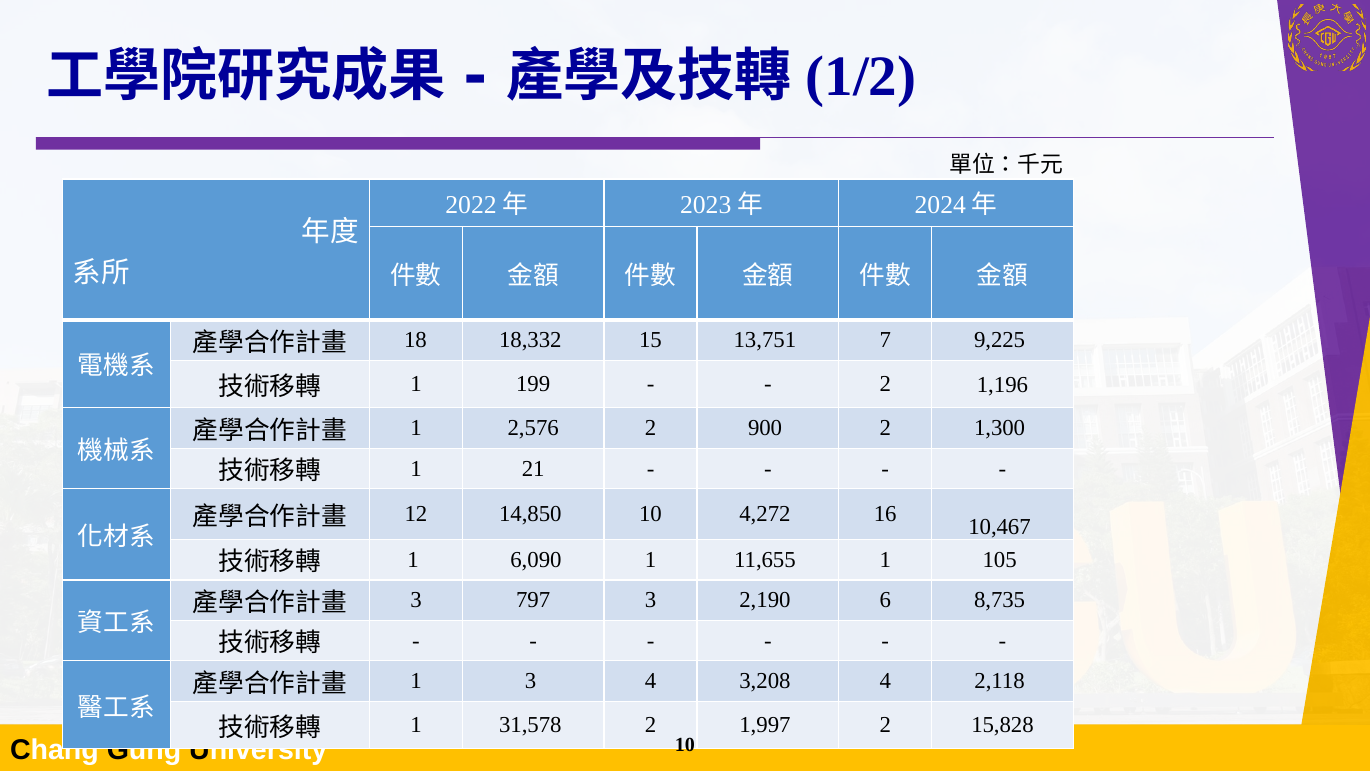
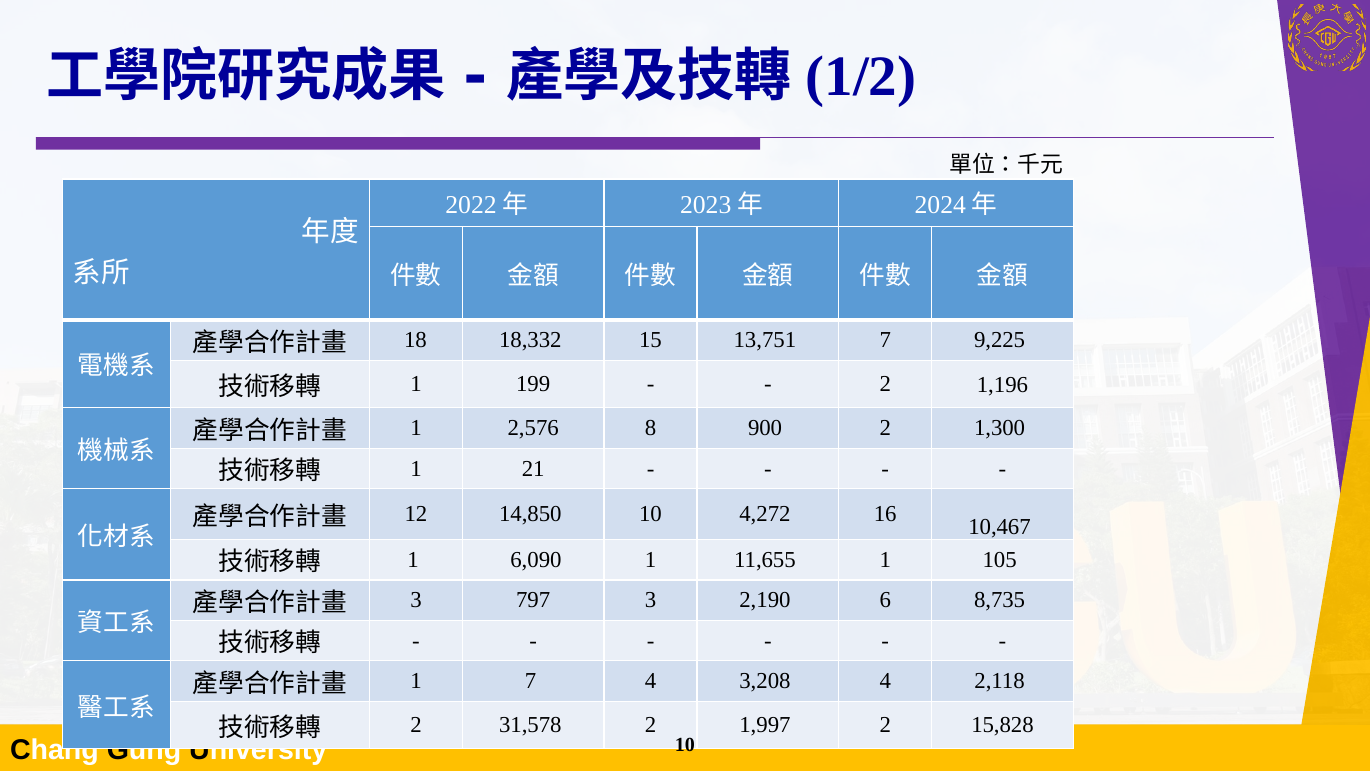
2,576 2: 2 -> 8 (651, 428)
1 3: 3 -> 7 (530, 681)
1: 1 -> 2 (416, 725)
